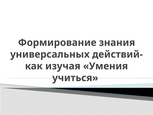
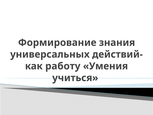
изучая: изучая -> работу (63, 66)
